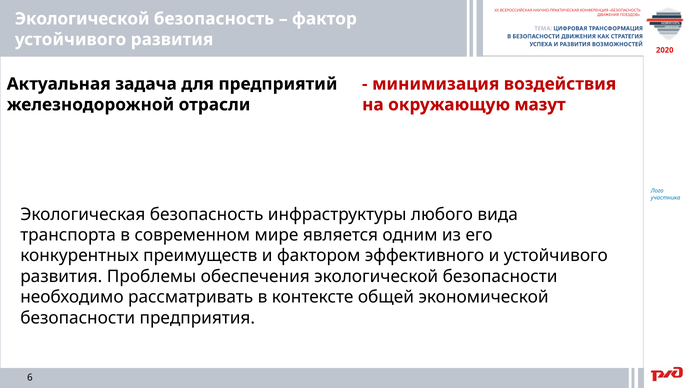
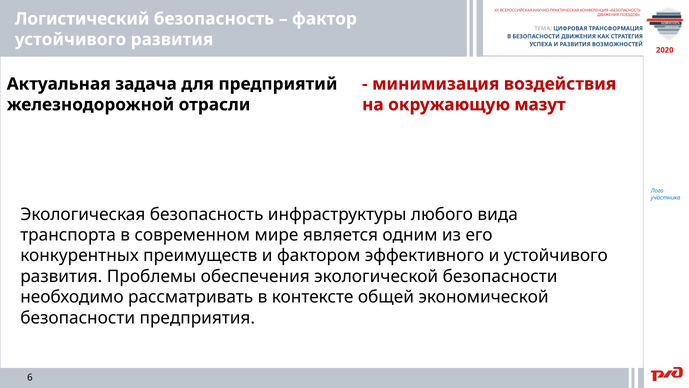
Экологической: Экологической -> Логистический (82, 19)
